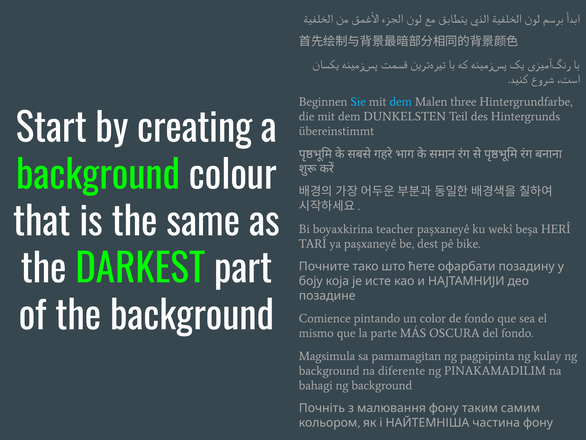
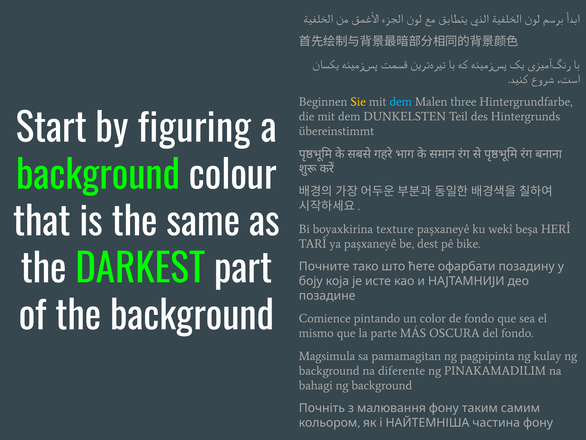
Sie colour: light blue -> yellow (358, 102)
creating: creating -> figuring (194, 129)
teacher: teacher -> texture (395, 229)
